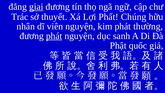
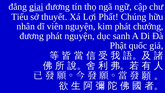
Trác: Trác -> Tiếu (20, 17)
thường: thường -> chướng (148, 26)
phát underline: present -> none (54, 36)
